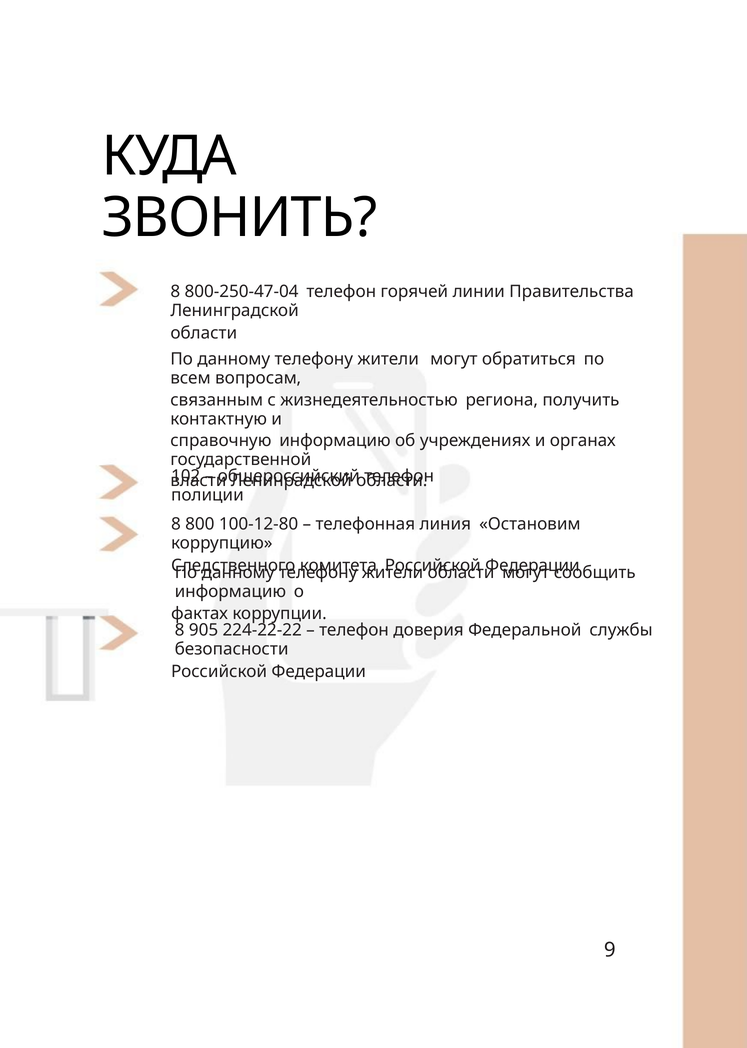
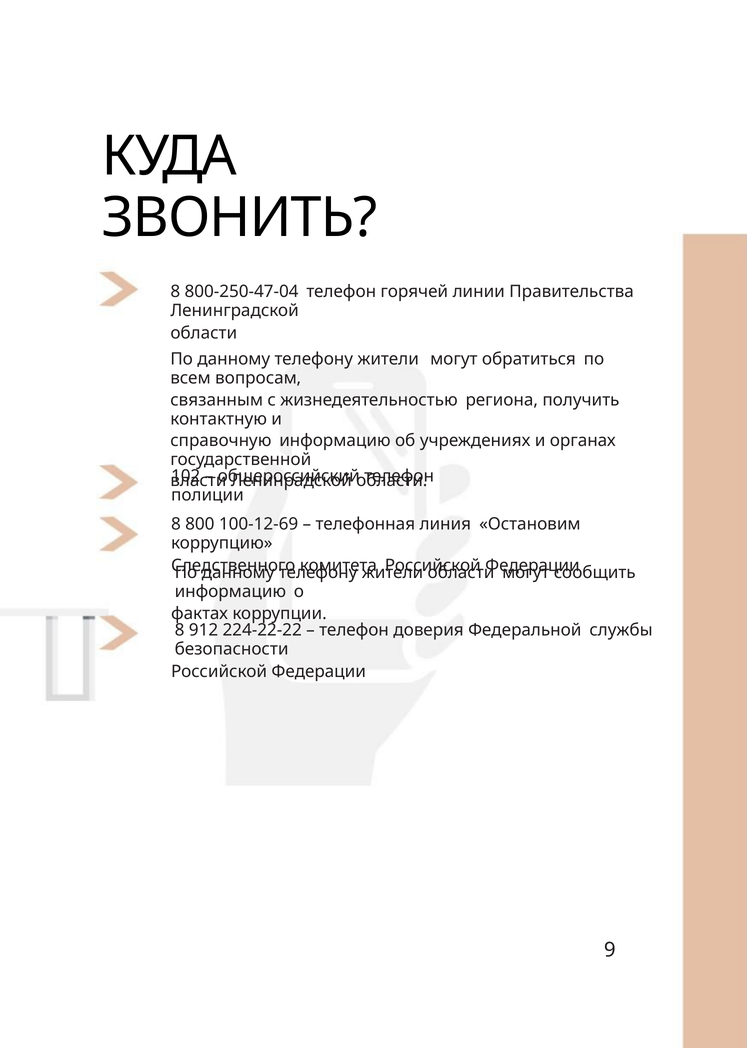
100-12-80: 100-12-80 -> 100-12-69 (259, 525)
905: 905 -> 912 (204, 631)
